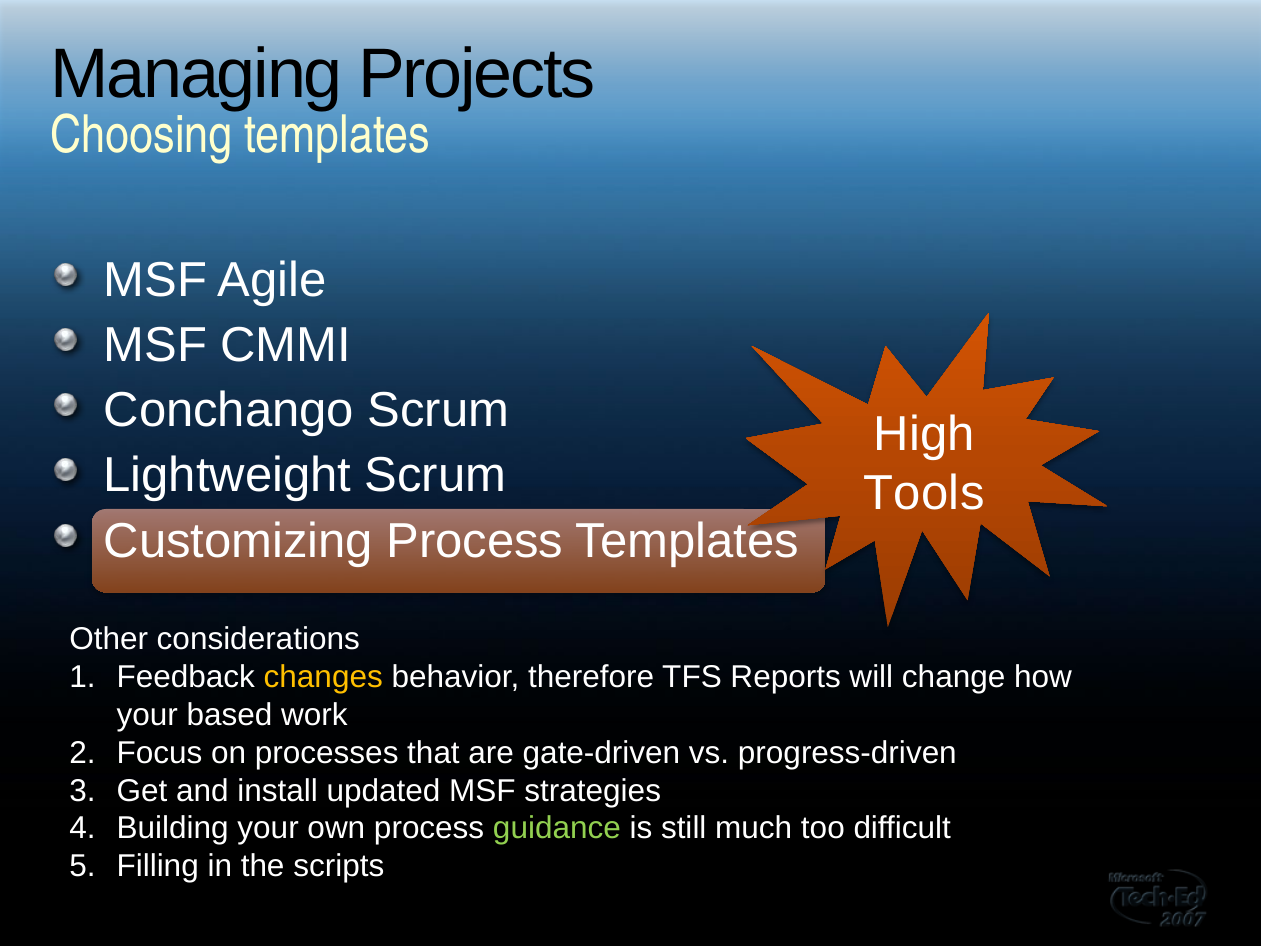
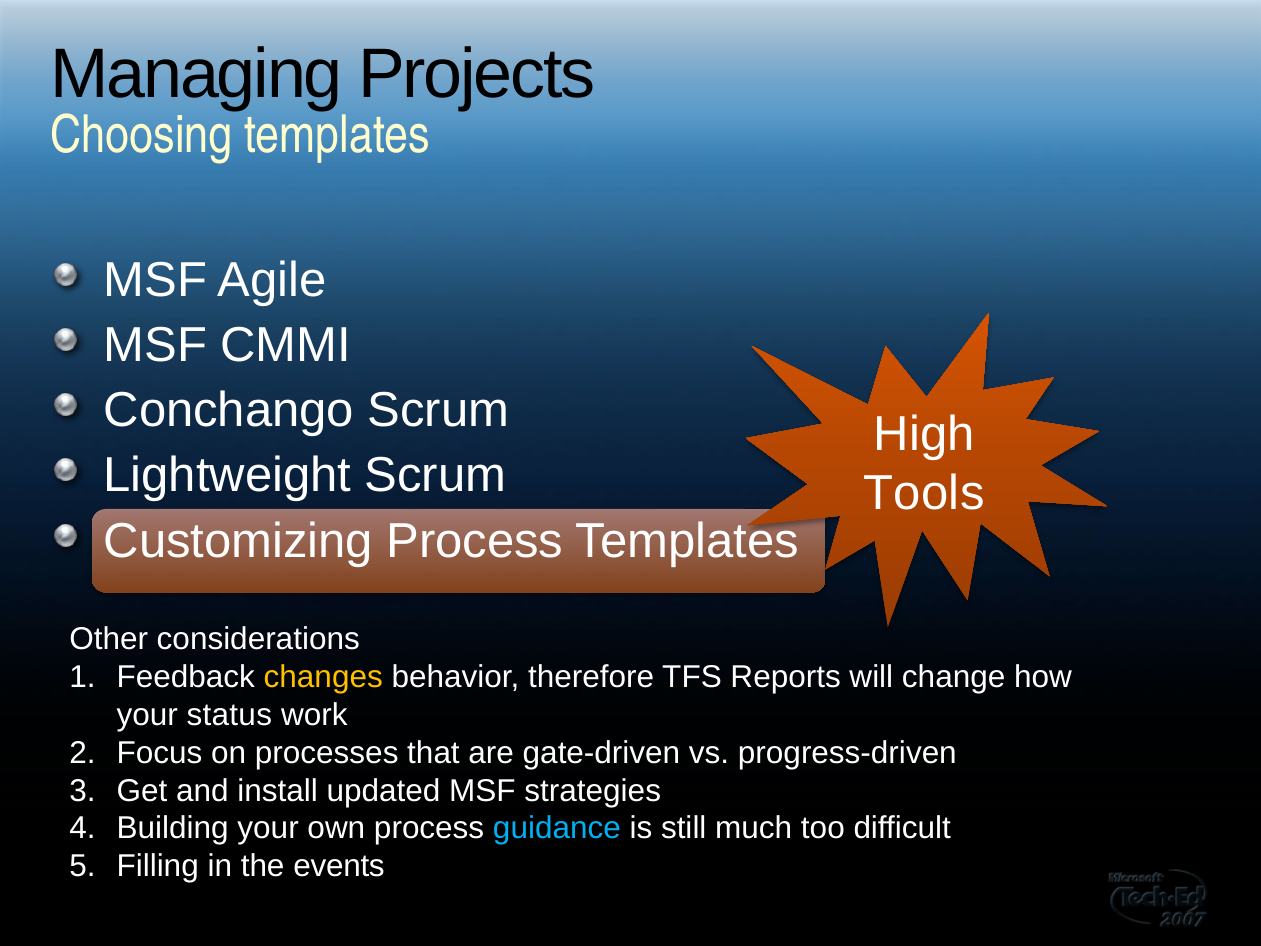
based: based -> status (229, 715)
guidance colour: light green -> light blue (557, 828)
scripts: scripts -> events (339, 866)
